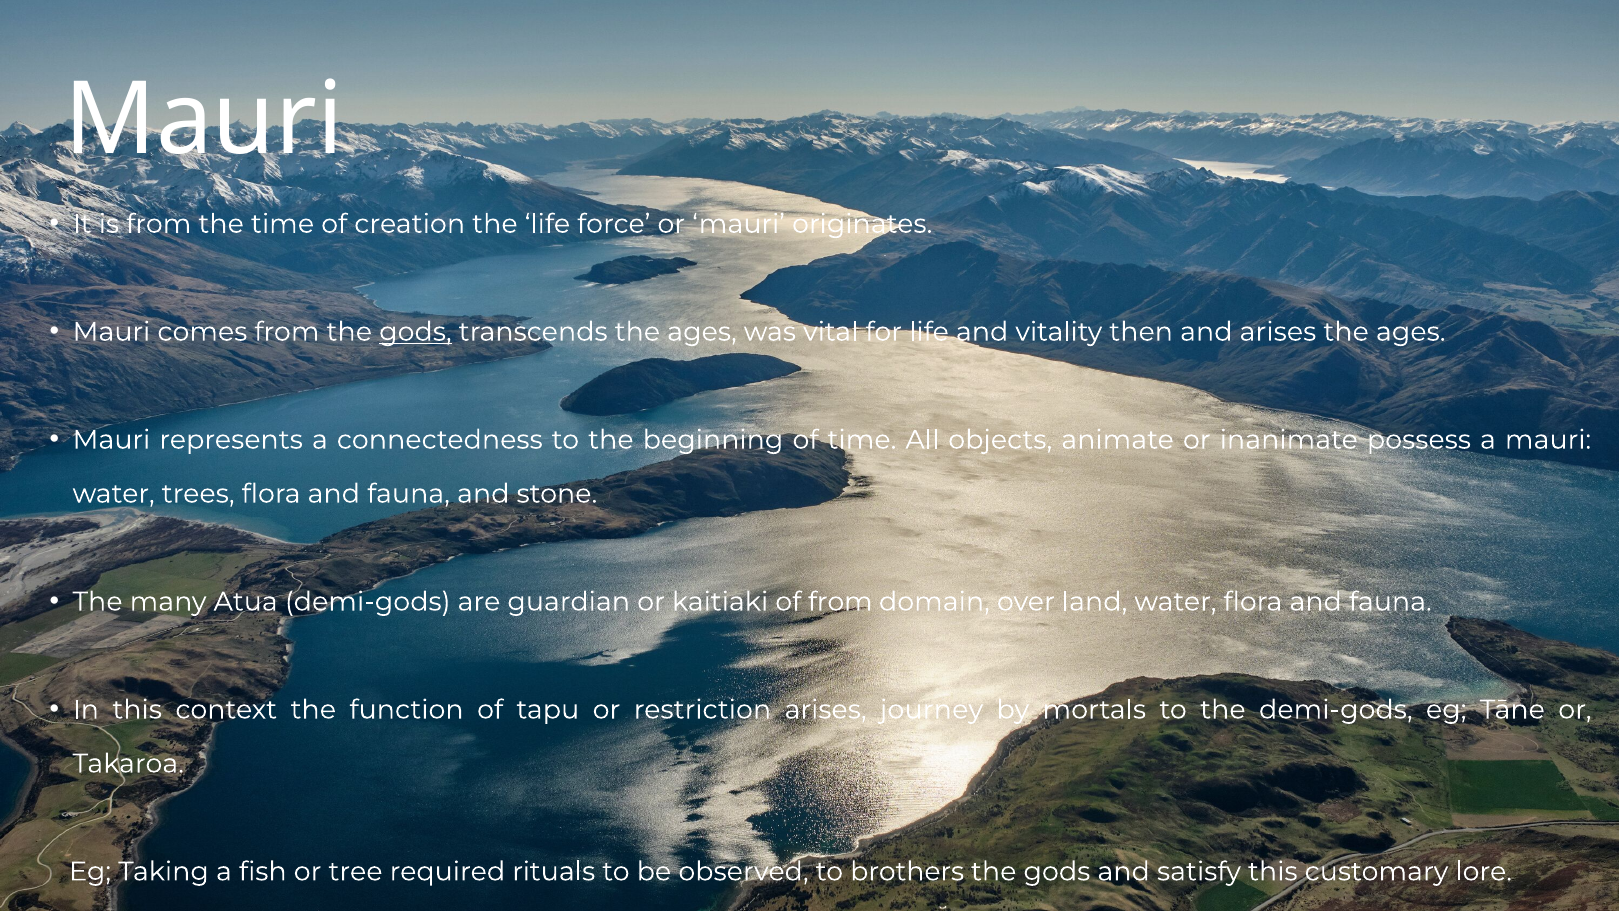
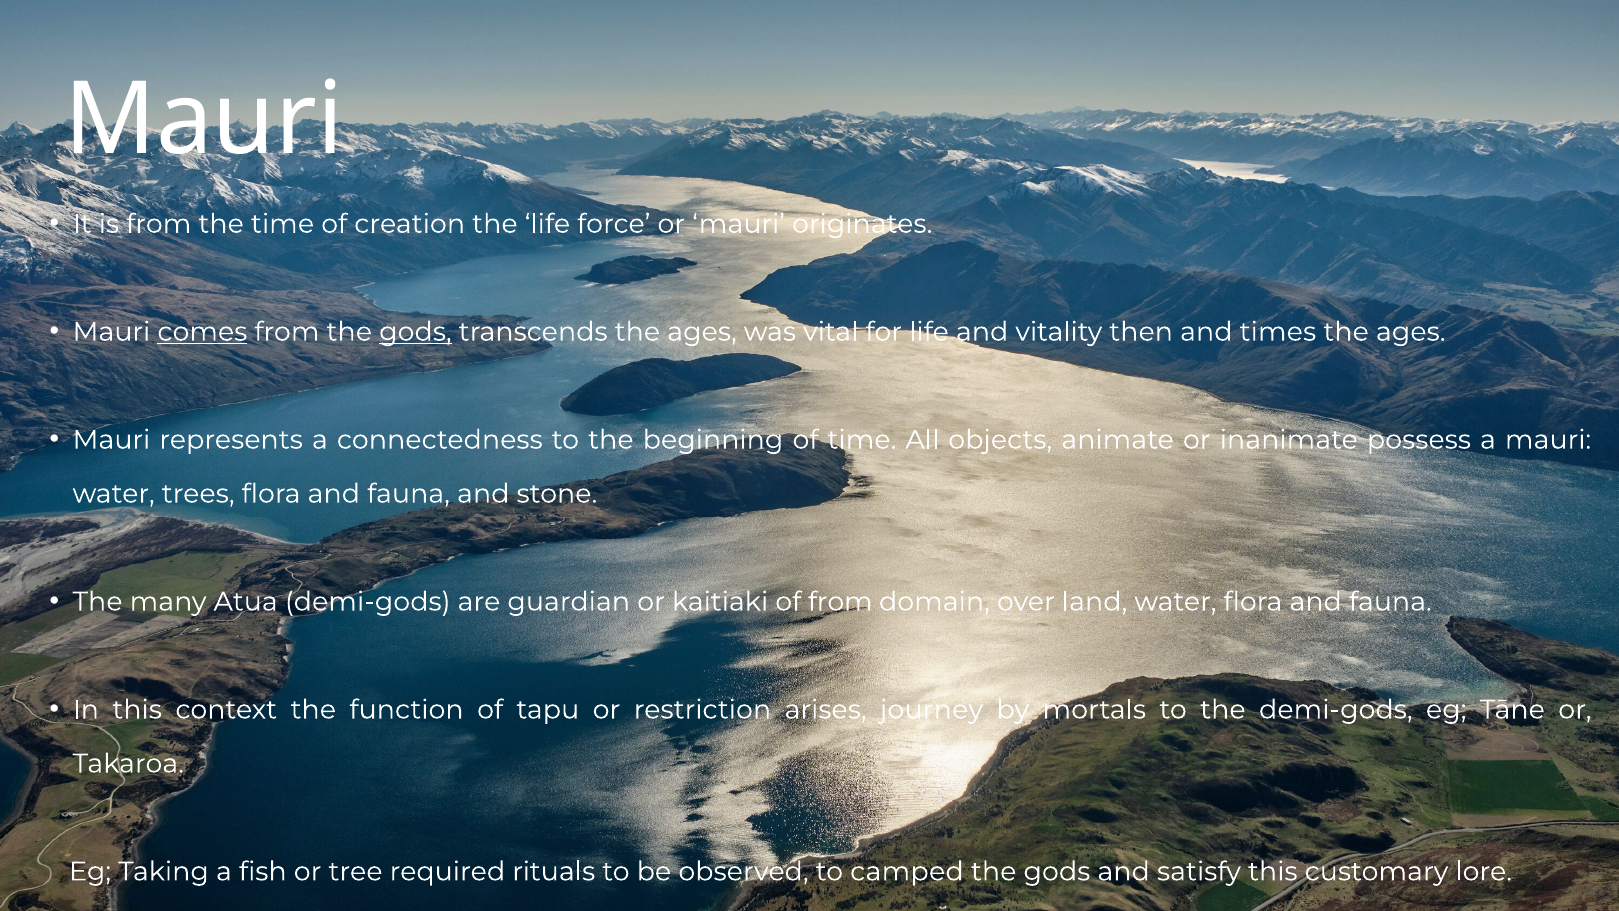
comes underline: none -> present (202, 332)
and arises: arises -> times (1278, 332)
brothers: brothers -> camped (907, 871)
